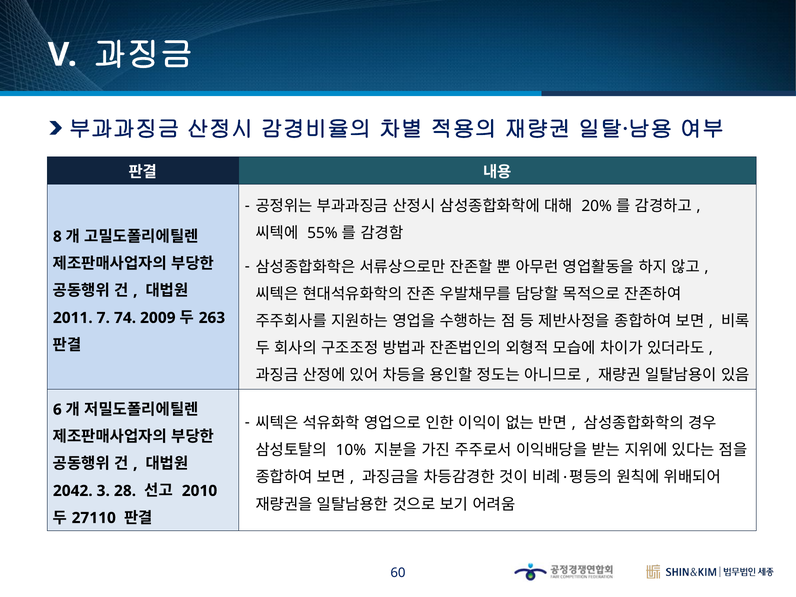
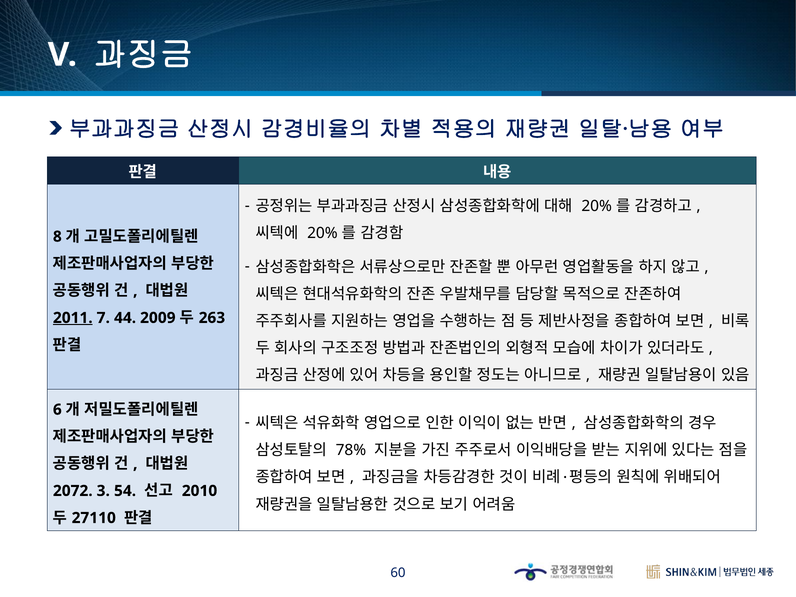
55%: 55% -> 20% (322, 233)
2011 underline: none -> present (73, 318)
74: 74 -> 44 (125, 318)
10%: 10% -> 78% (351, 450)
2042: 2042 -> 2072 (73, 491)
28: 28 -> 54 (125, 491)
